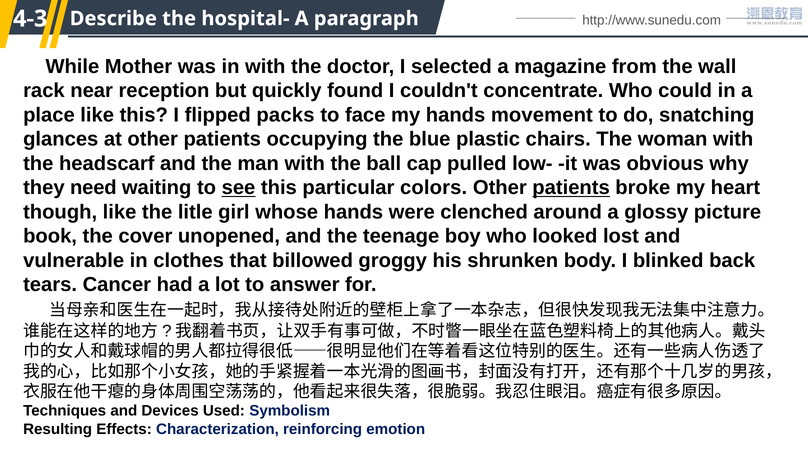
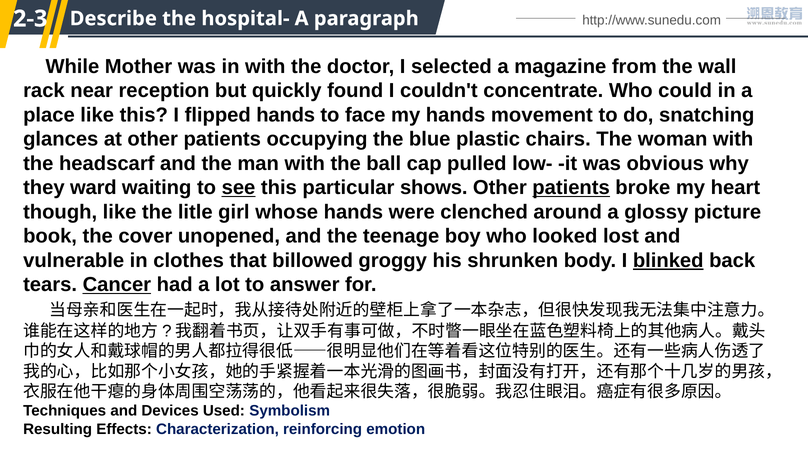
4-3: 4-3 -> 2-3 (30, 19)
flipped packs: packs -> hands (286, 115)
need: need -> ward (93, 188)
colors: colors -> shows (434, 188)
blinked underline: none -> present (668, 260)
Cancer underline: none -> present (117, 284)
